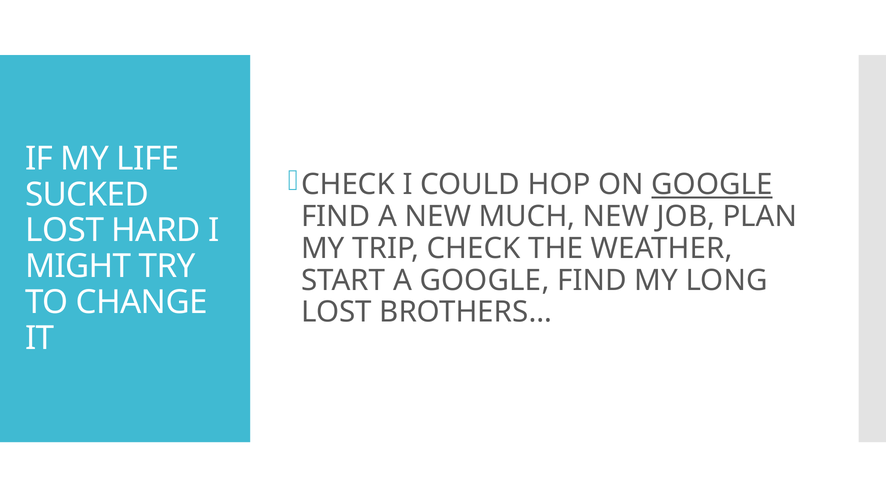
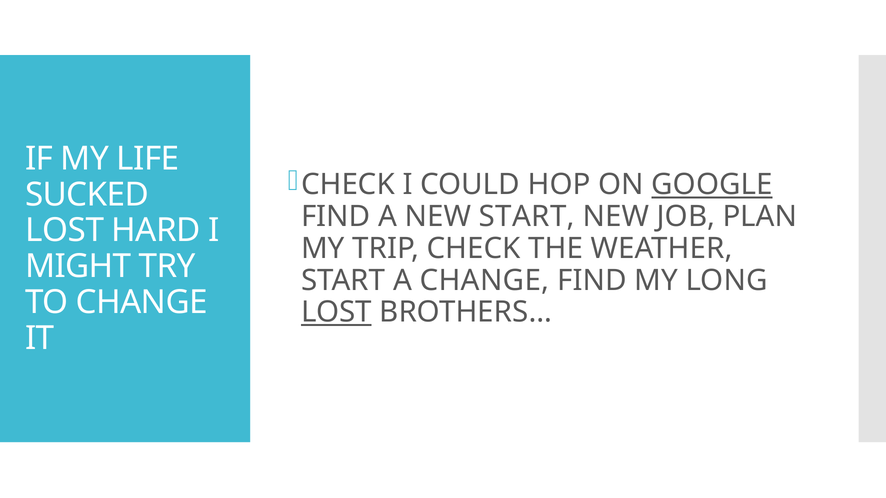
NEW MUCH: MUCH -> START (527, 217)
A GOOGLE: GOOGLE -> CHANGE (484, 281)
LOST underline: none -> present (336, 312)
